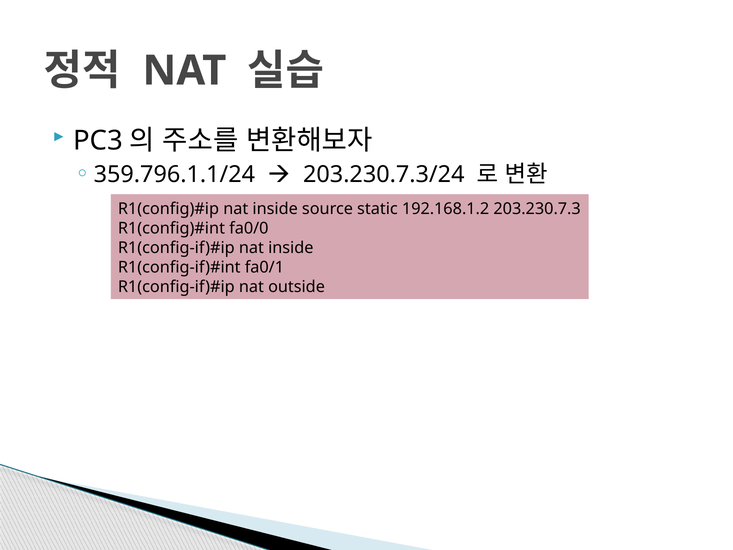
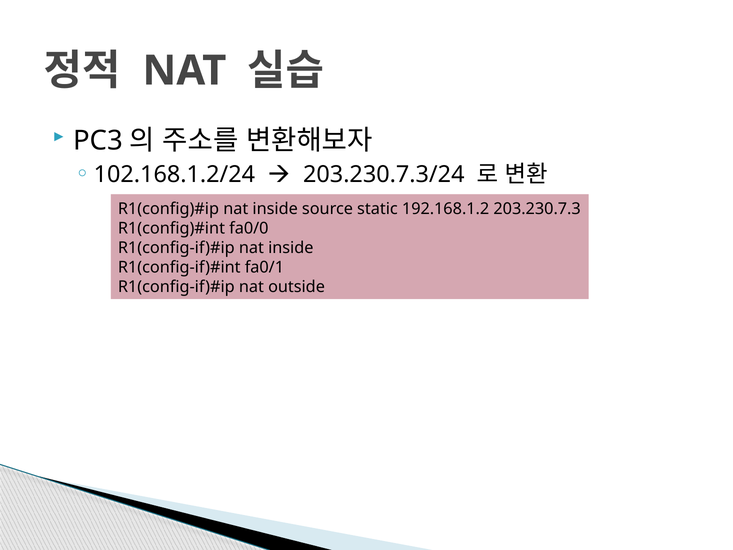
359.796.1.1/24: 359.796.1.1/24 -> 102.168.1.2/24 (174, 174)
